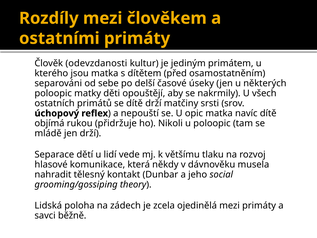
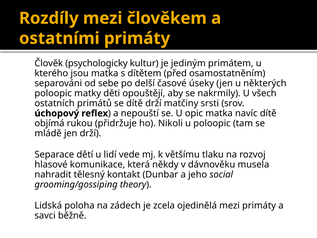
odevzdanosti: odevzdanosti -> psychologicky (96, 63)
